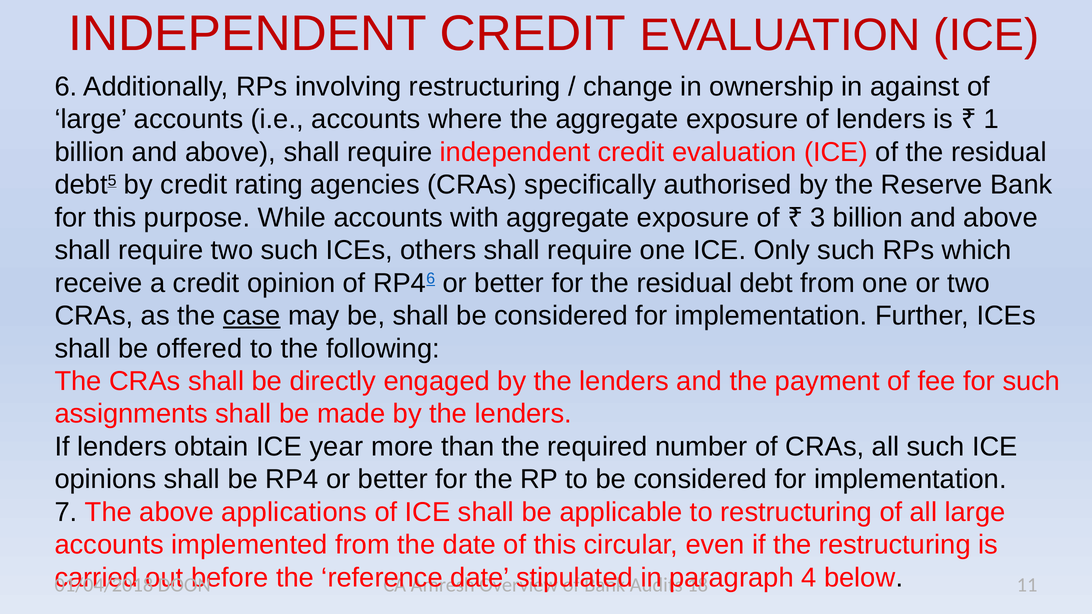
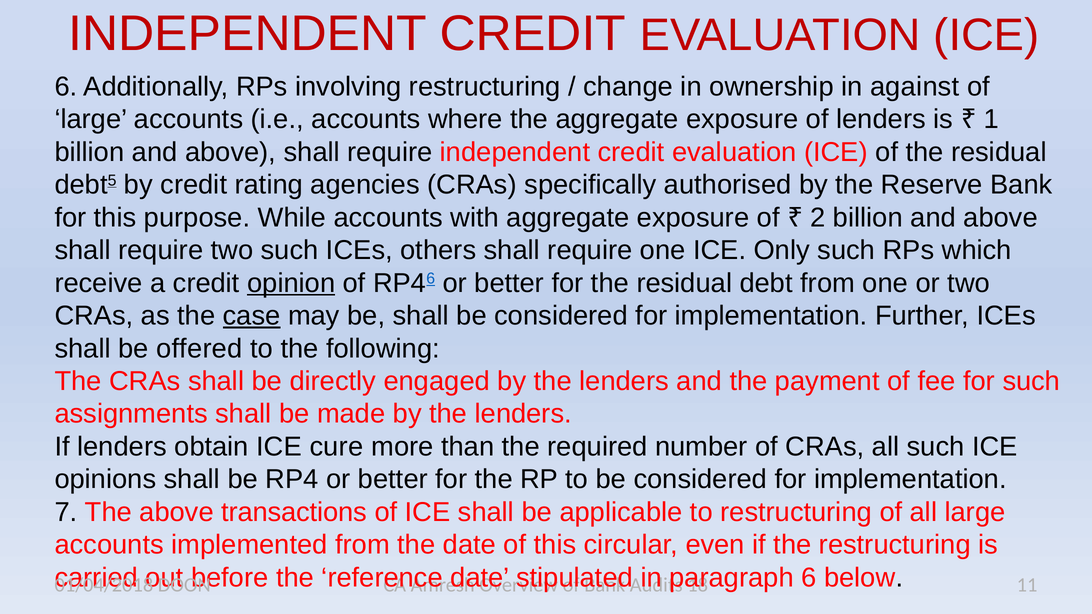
3: 3 -> 2 (818, 218)
opinion underline: none -> present (291, 283)
year: year -> cure (336, 447)
applications: applications -> transactions (294, 512)
4: 4 -> 6 (809, 578)
